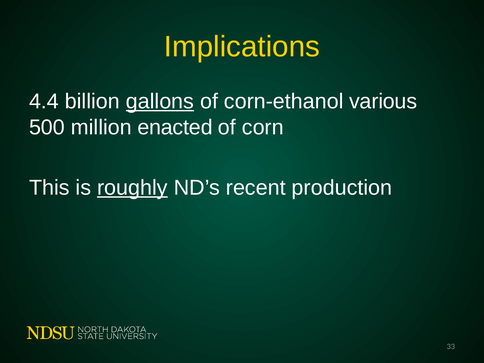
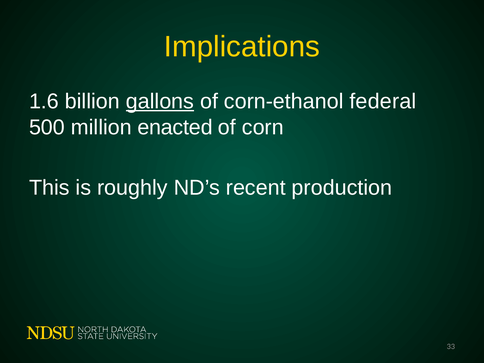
4.4: 4.4 -> 1.6 (44, 102)
various: various -> federal (383, 102)
roughly underline: present -> none (132, 188)
